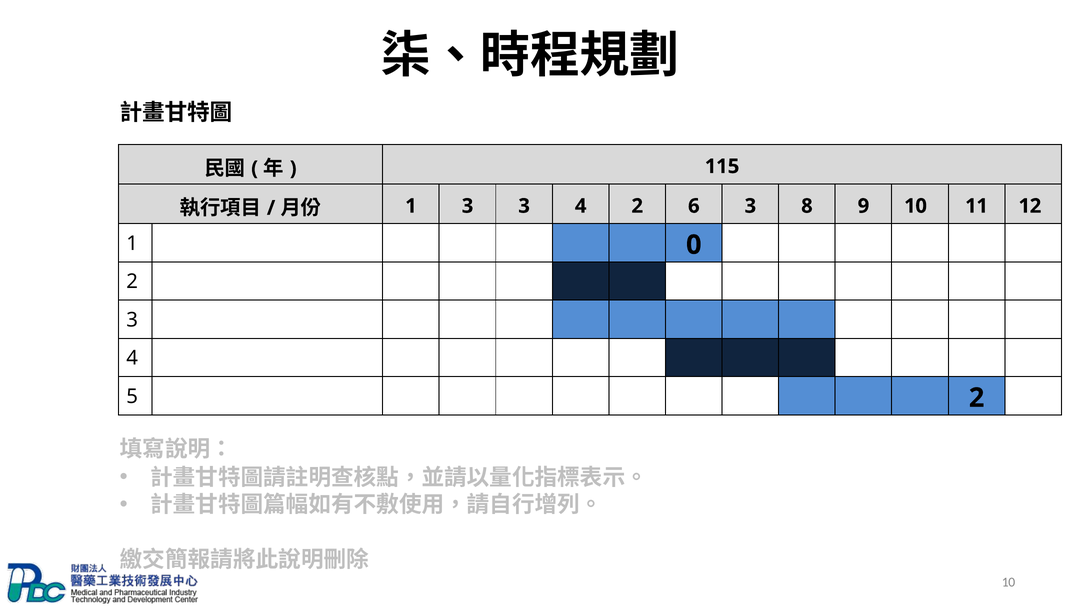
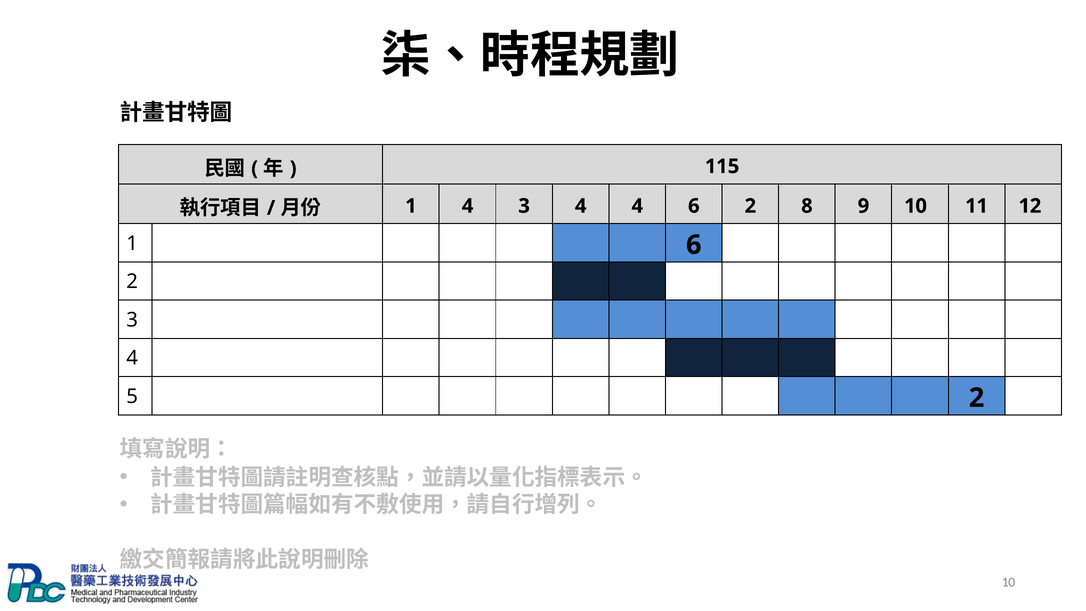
1 3: 3 -> 4 (468, 206)
4 2: 2 -> 4 (637, 206)
3: 3 -> 2 (750, 206)
1 0: 0 -> 6 (694, 245)
